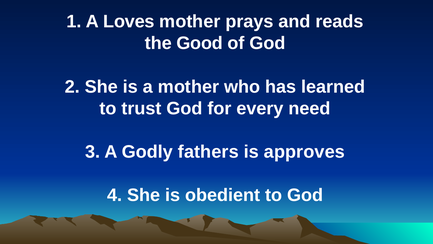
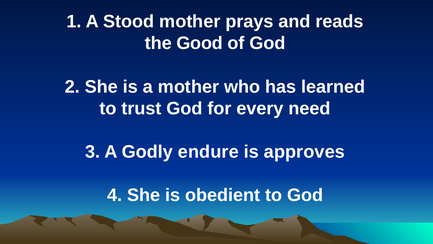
Loves: Loves -> Stood (129, 22)
fathers: fathers -> endure (208, 151)
